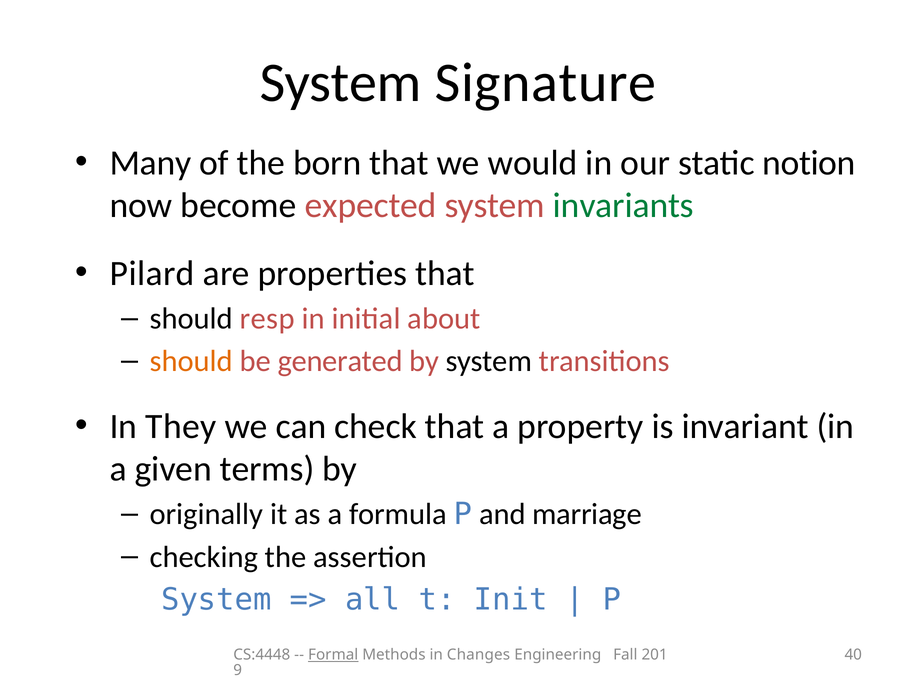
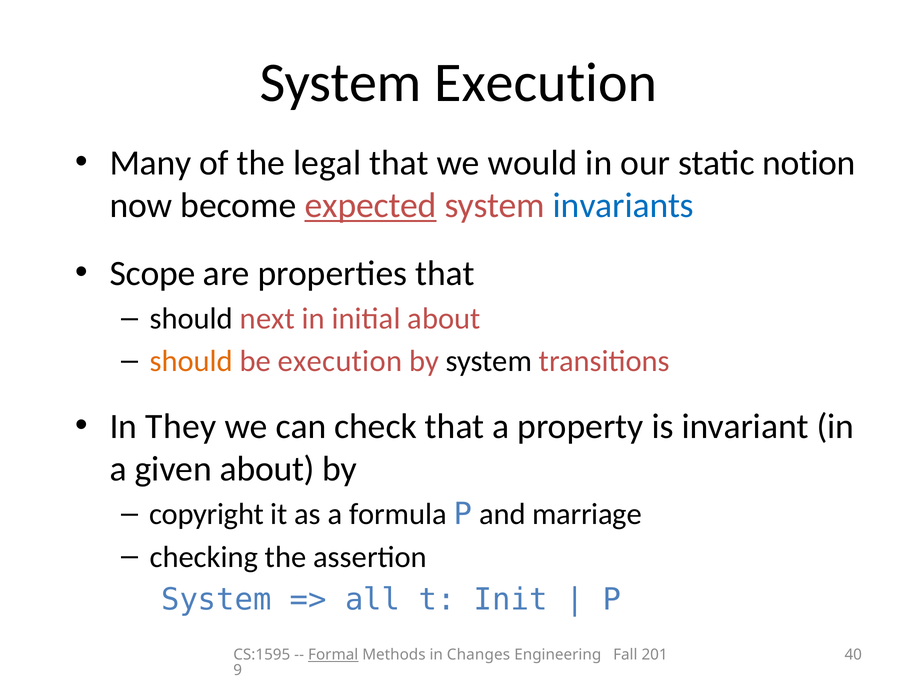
System Signature: Signature -> Execution (546, 83)
born: born -> legal (327, 163)
expected underline: none -> present (371, 206)
invariants colour: green -> blue (623, 206)
Pilard: Pilard -> Scope (152, 274)
resp: resp -> next (267, 319)
be generated: generated -> execution (340, 362)
given terms: terms -> about (267, 469)
originally: originally -> copyright (207, 515)
CS:4448: CS:4448 -> CS:1595 (262, 656)
